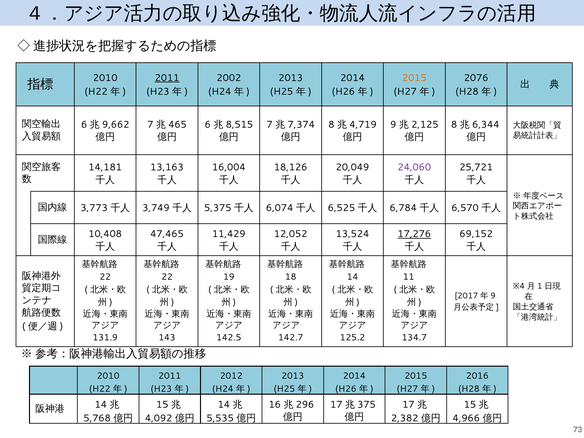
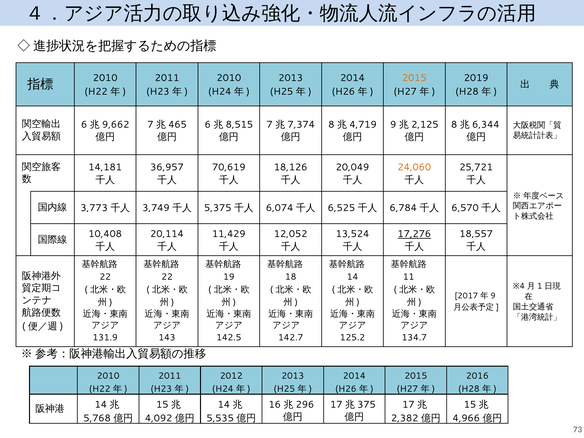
2011 underline: present -> none (167, 78)
2002: 2002 -> 2010 (229, 78)
2076: 2076 -> 2019 (476, 78)
13,163: 13,163 -> 36,957 (167, 167)
16,004: 16,004 -> 70,619 (229, 167)
24,060 colour: purple -> orange (414, 167)
47,465: 47,465 -> 20,114 (167, 234)
69,152: 69,152 -> 18,557 (476, 234)
